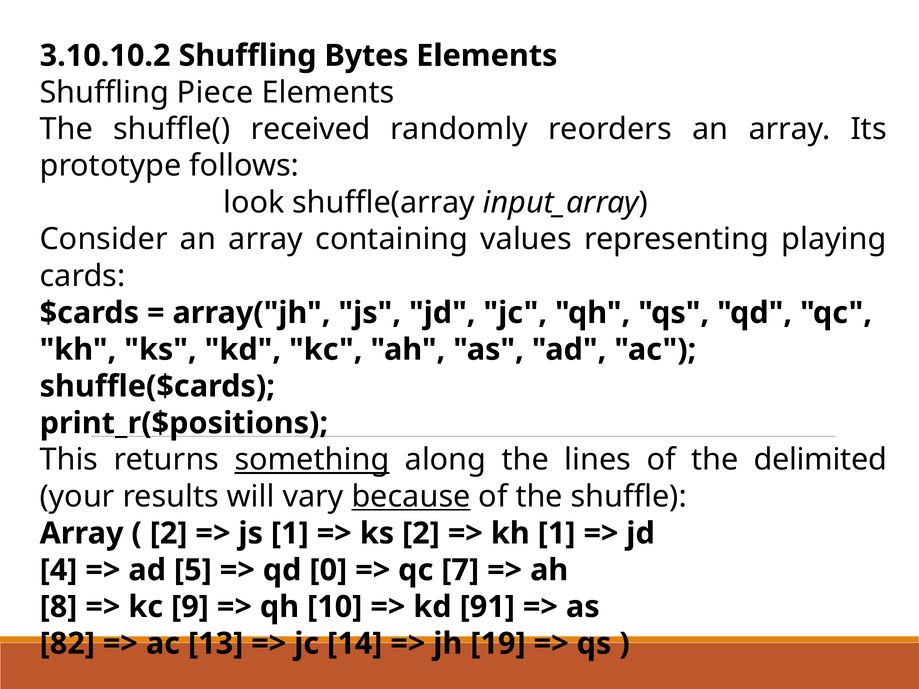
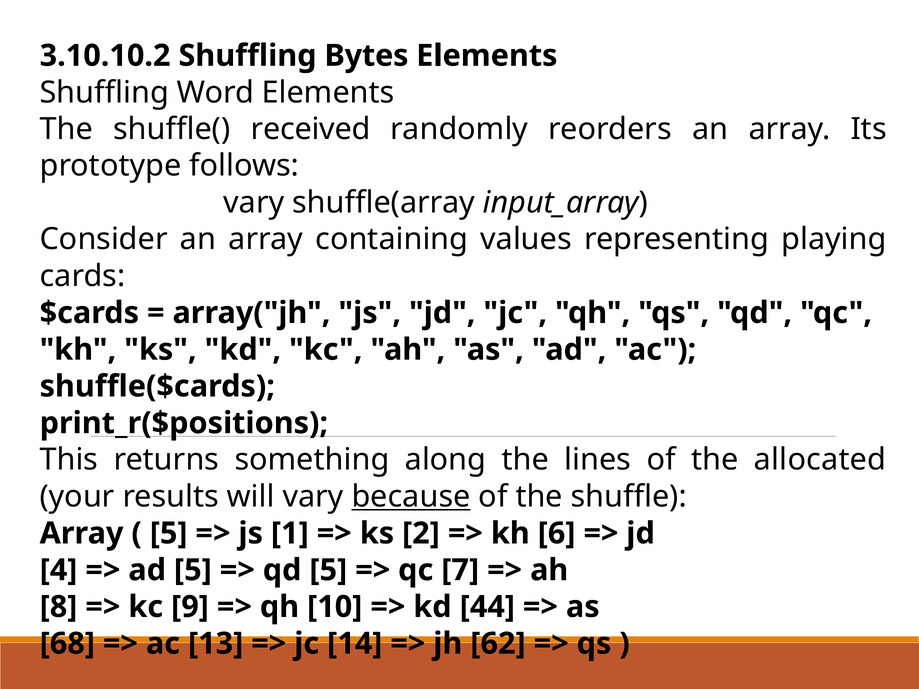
Piece: Piece -> Word (216, 92)
look: look -> vary (254, 203)
something underline: present -> none (312, 460)
delimited: delimited -> allocated (820, 460)
2: 2 -> 5 (169, 534)
kh 1: 1 -> 6 (557, 534)
qd 0: 0 -> 5 (328, 570)
91: 91 -> 44 (487, 607)
82: 82 -> 68 (67, 644)
19: 19 -> 62 (498, 644)
